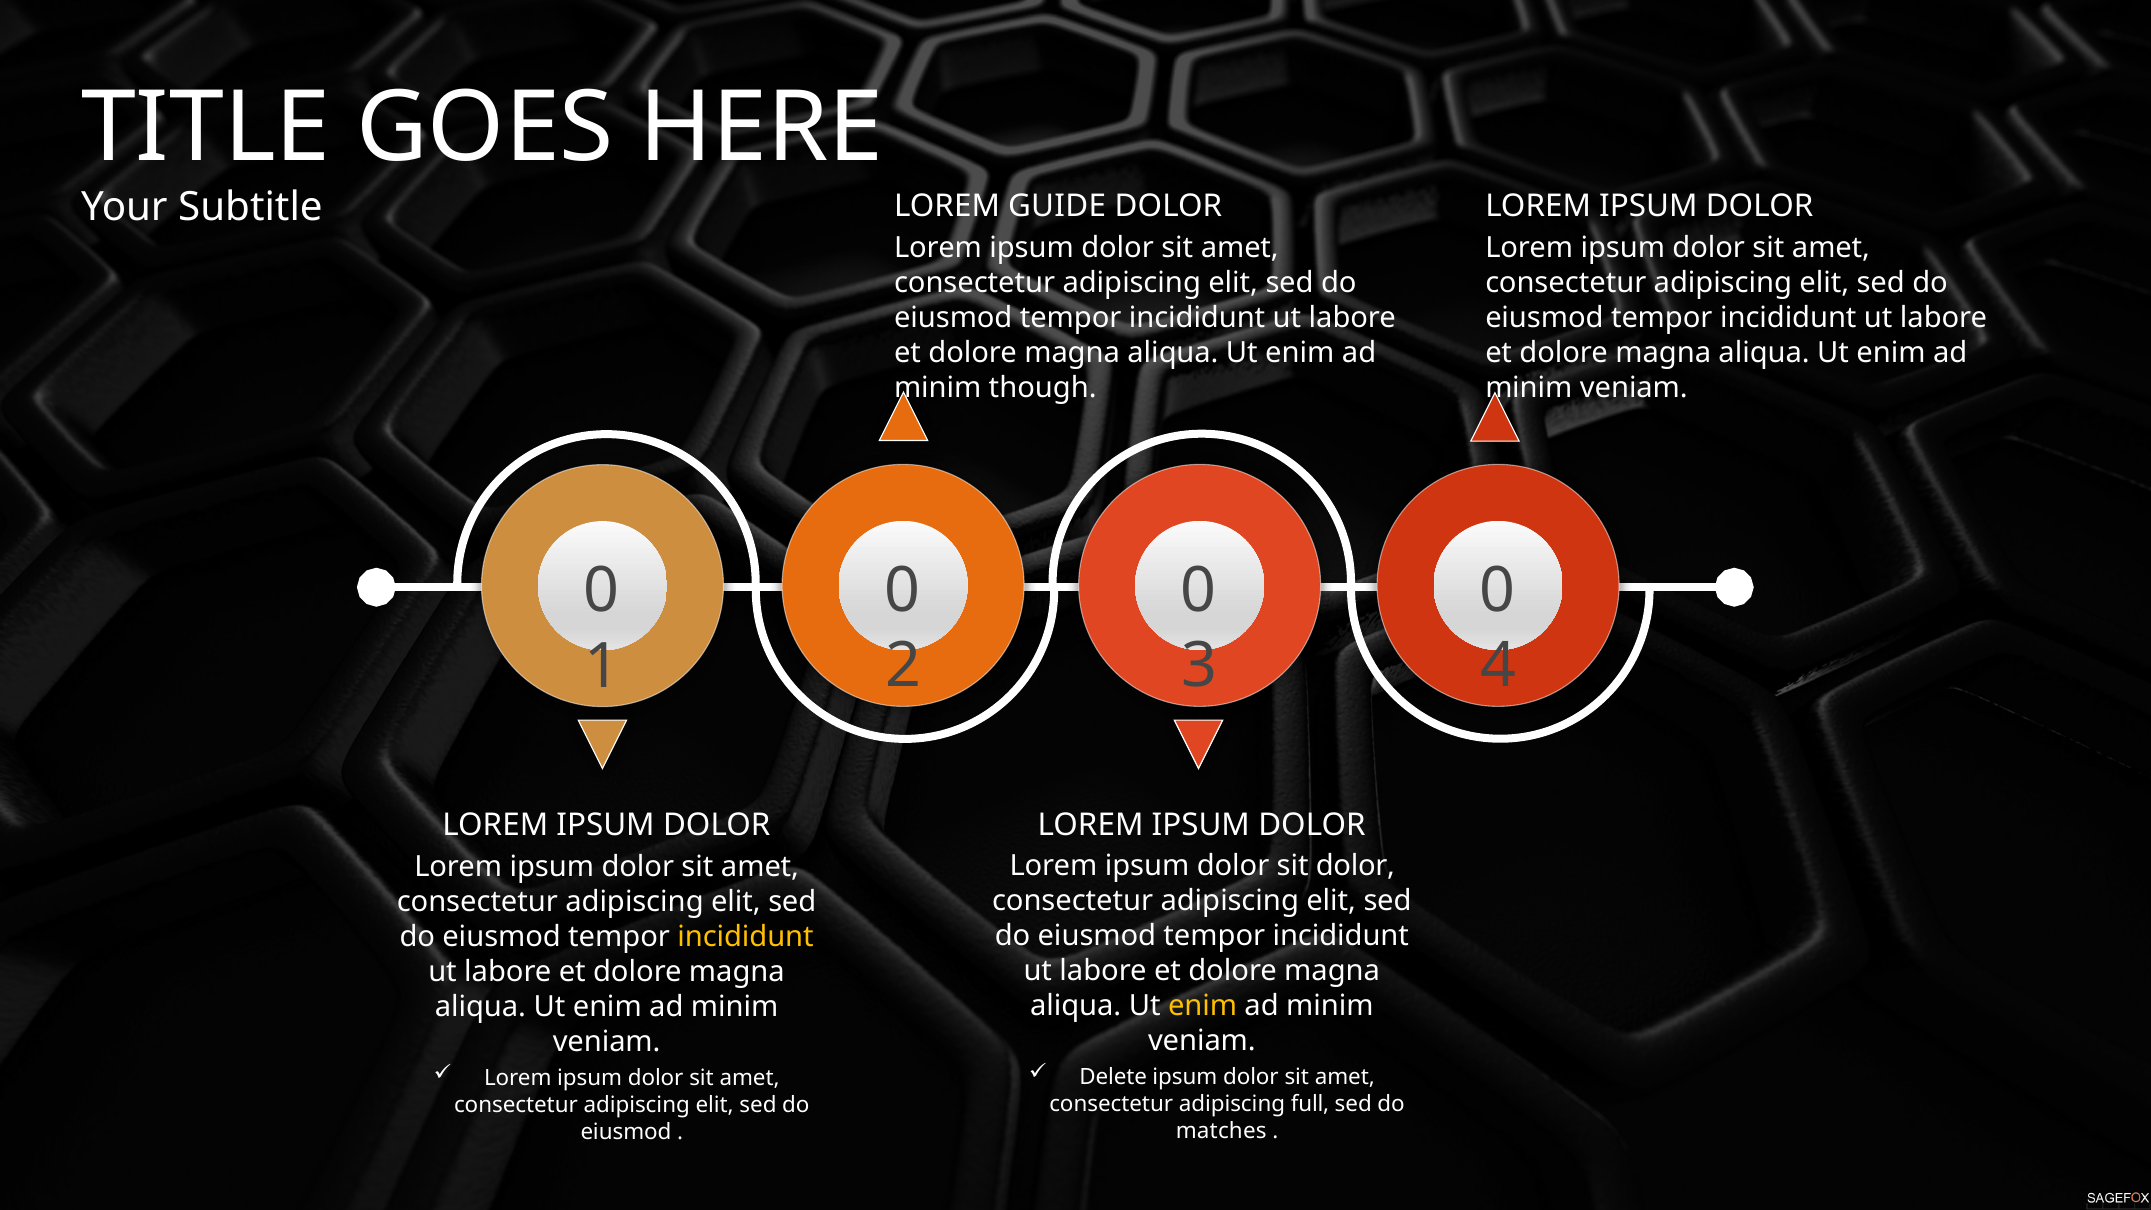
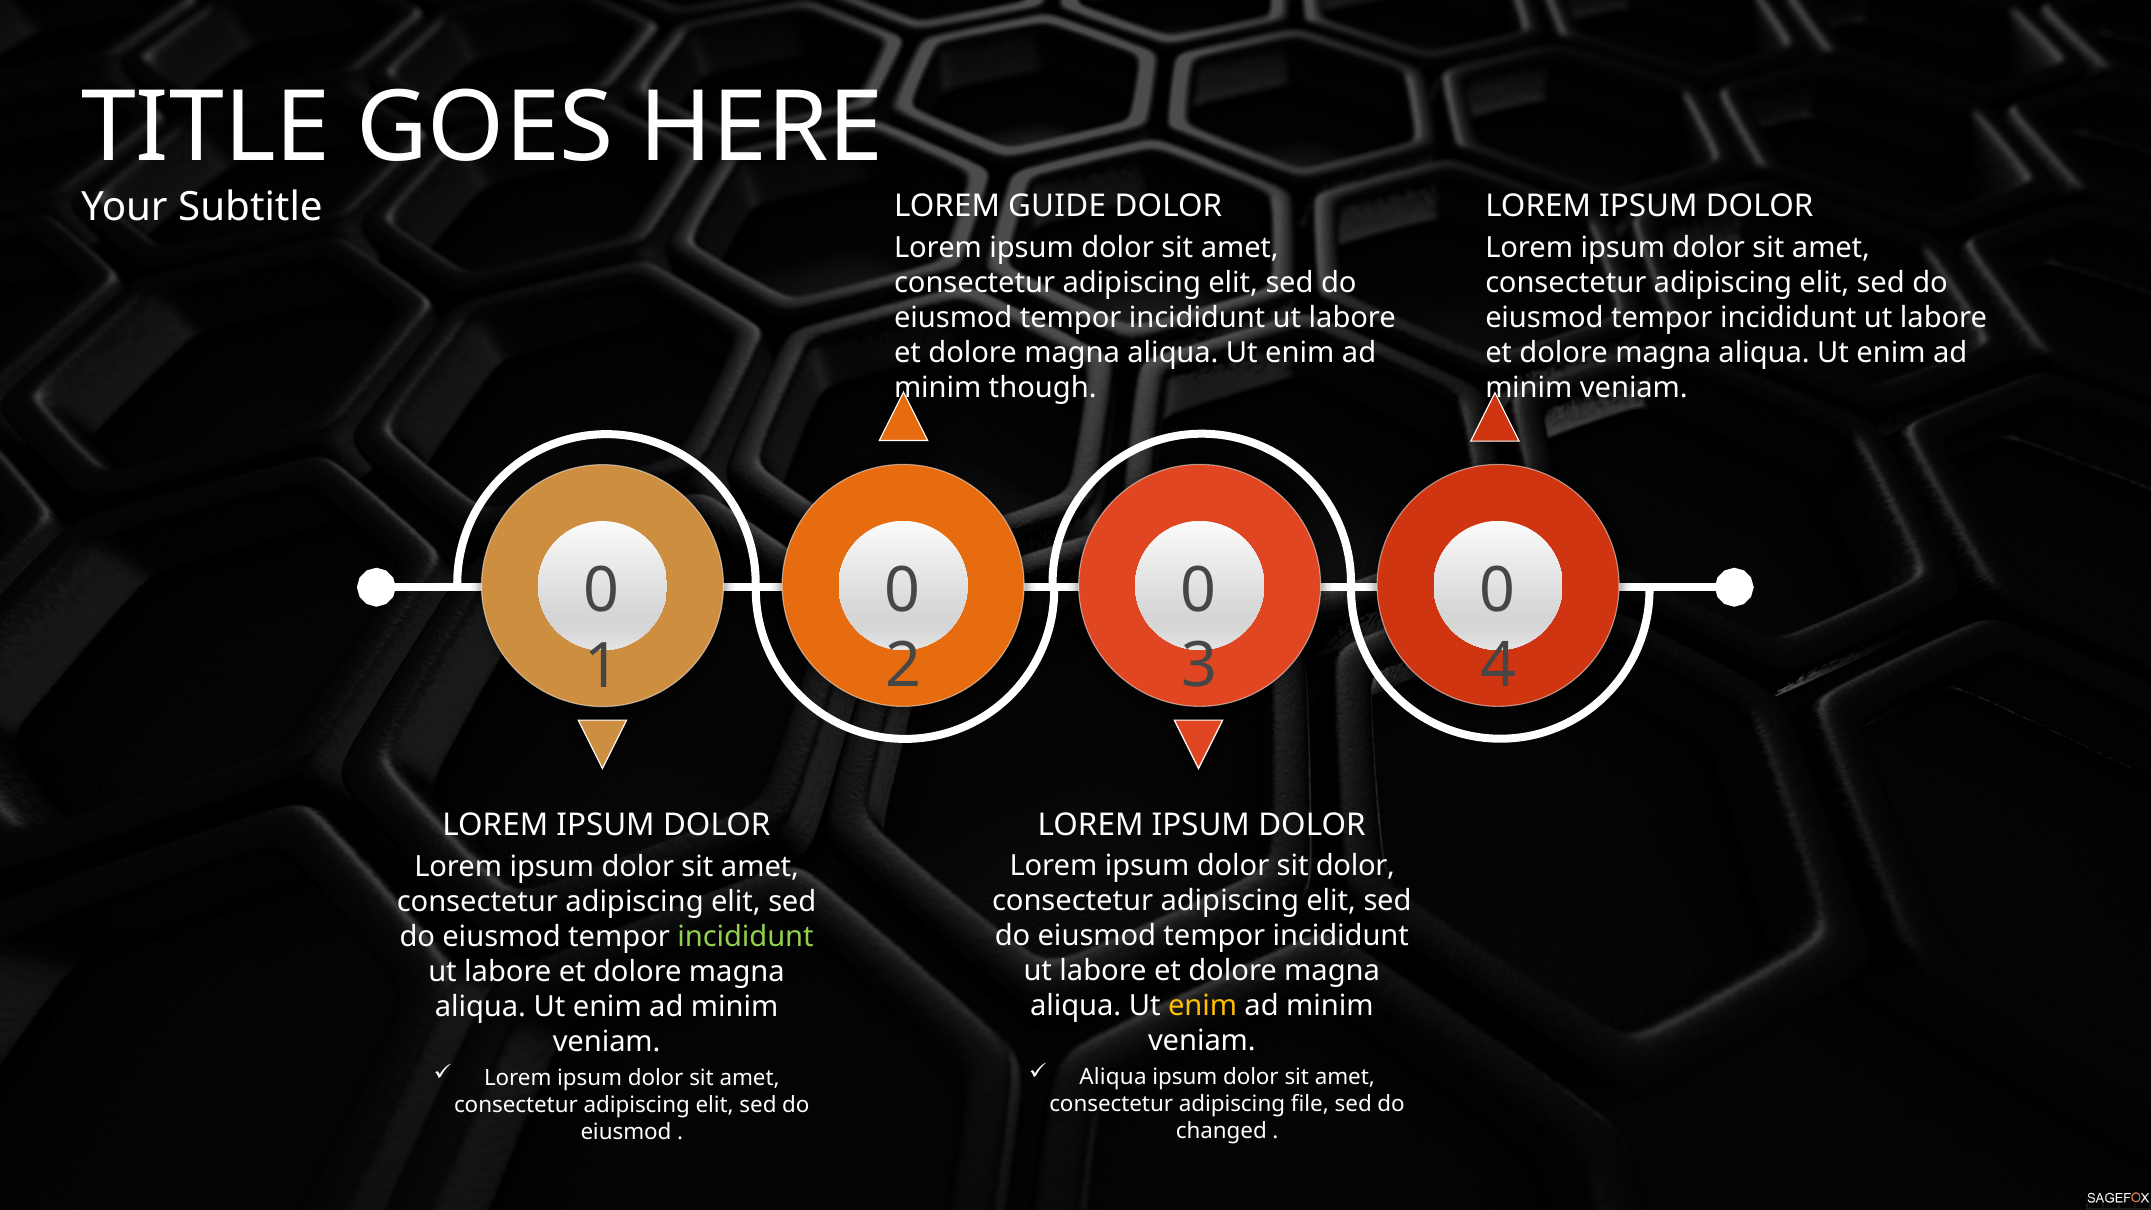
incididunt colour: yellow -> light green (746, 937)
Delete: Delete -> Aliqua (1113, 1077)
full: full -> file (1310, 1104)
matches: matches -> changed (1221, 1131)
